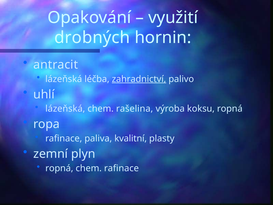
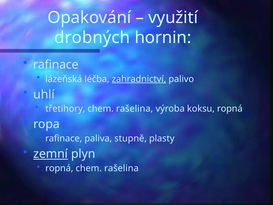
antracit: antracit -> rafinace (56, 65)
lázeňská: lázeňská -> třetihory (65, 109)
kvalitní: kvalitní -> stupně (131, 138)
zemní underline: none -> present (51, 154)
rafinace: rafinace -> rašelina (121, 168)
